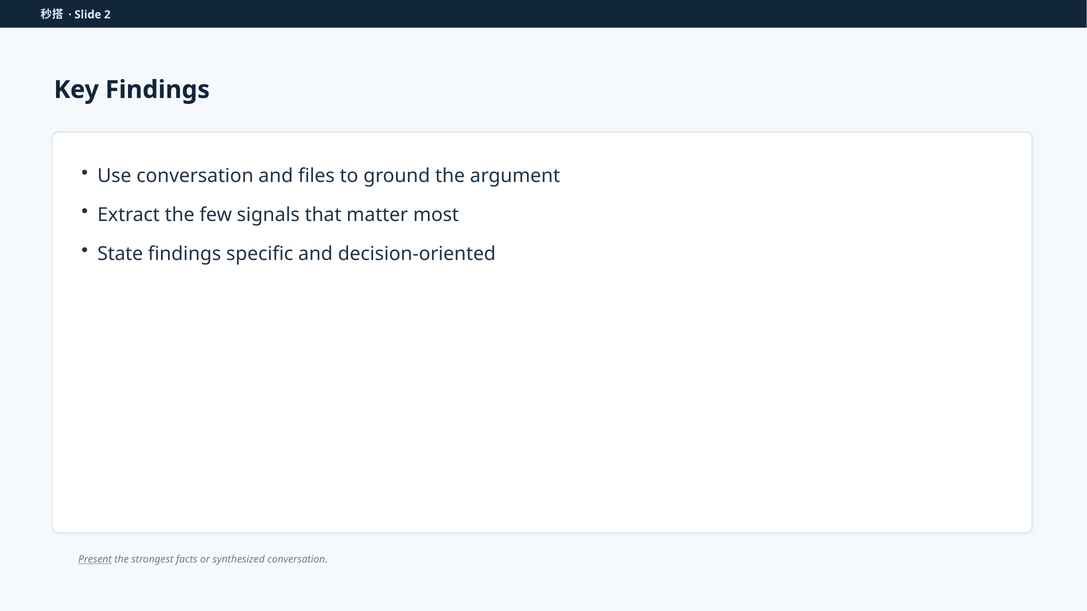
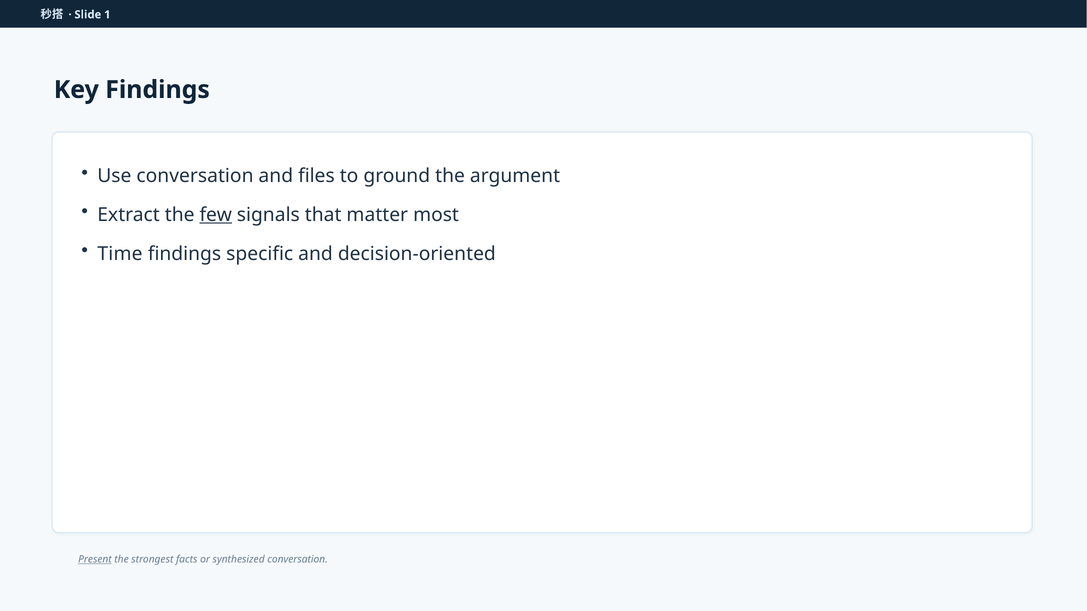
2: 2 -> 1 (107, 15)
few underline: none -> present (216, 215)
State: State -> Time (120, 254)
